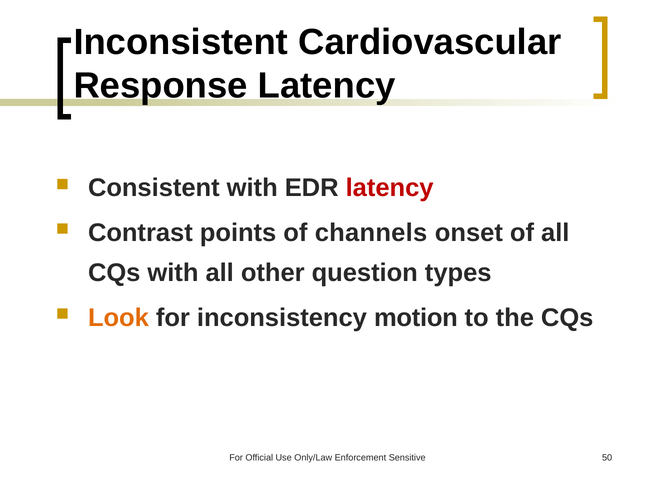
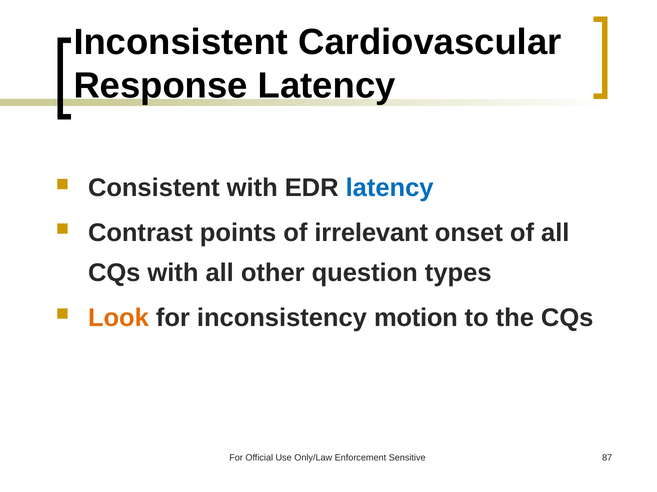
latency colour: red -> blue (390, 188)
channels: channels -> irrelevant (371, 233)
50: 50 -> 87 (607, 458)
